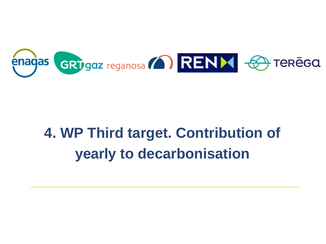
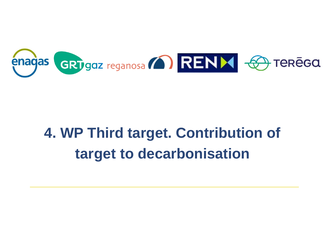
yearly: yearly -> target (96, 154)
